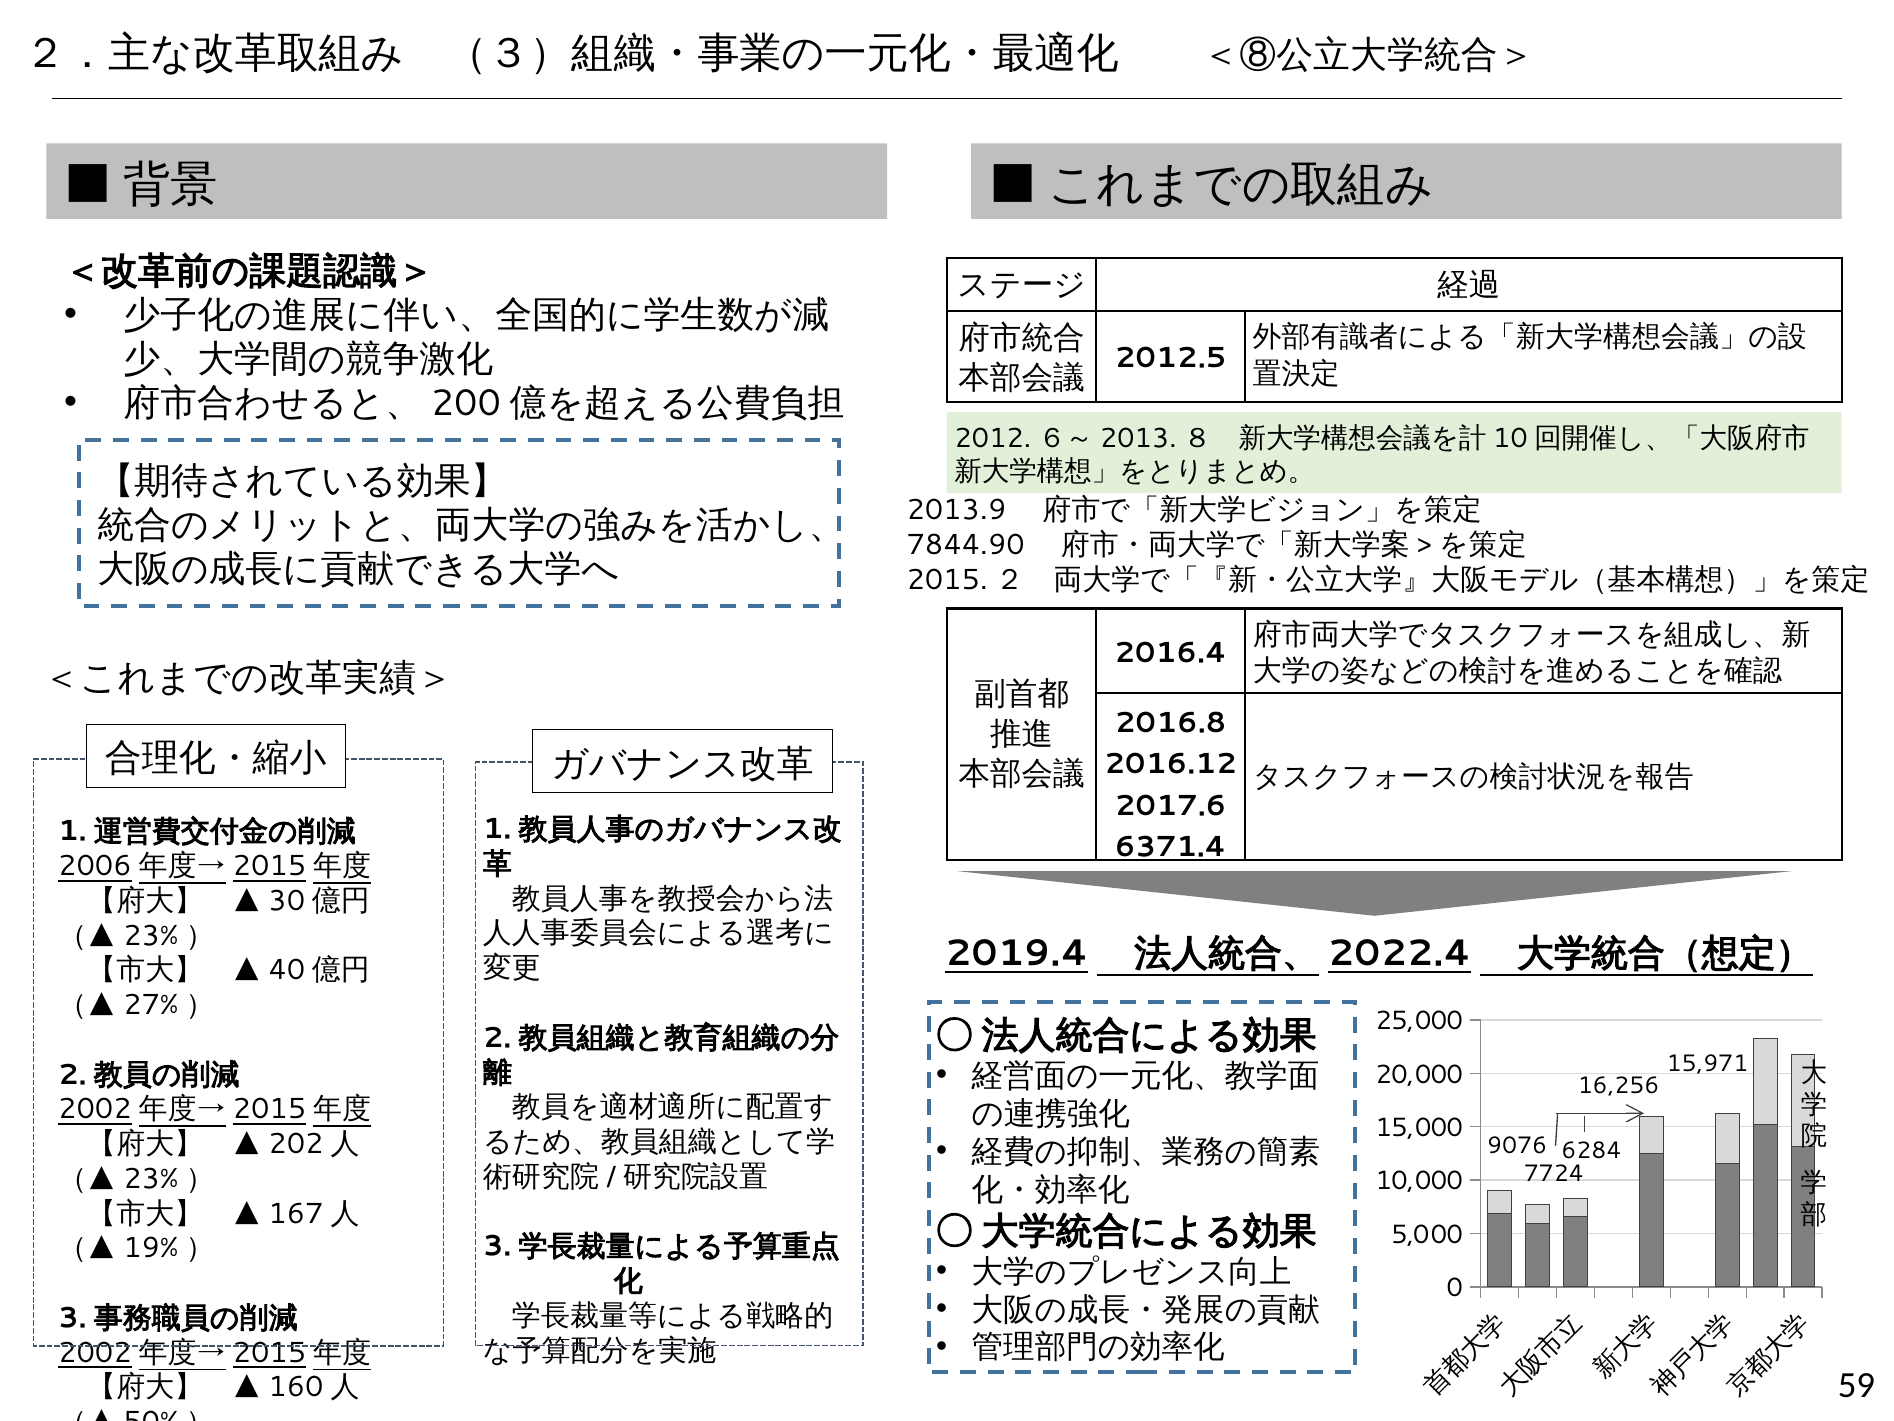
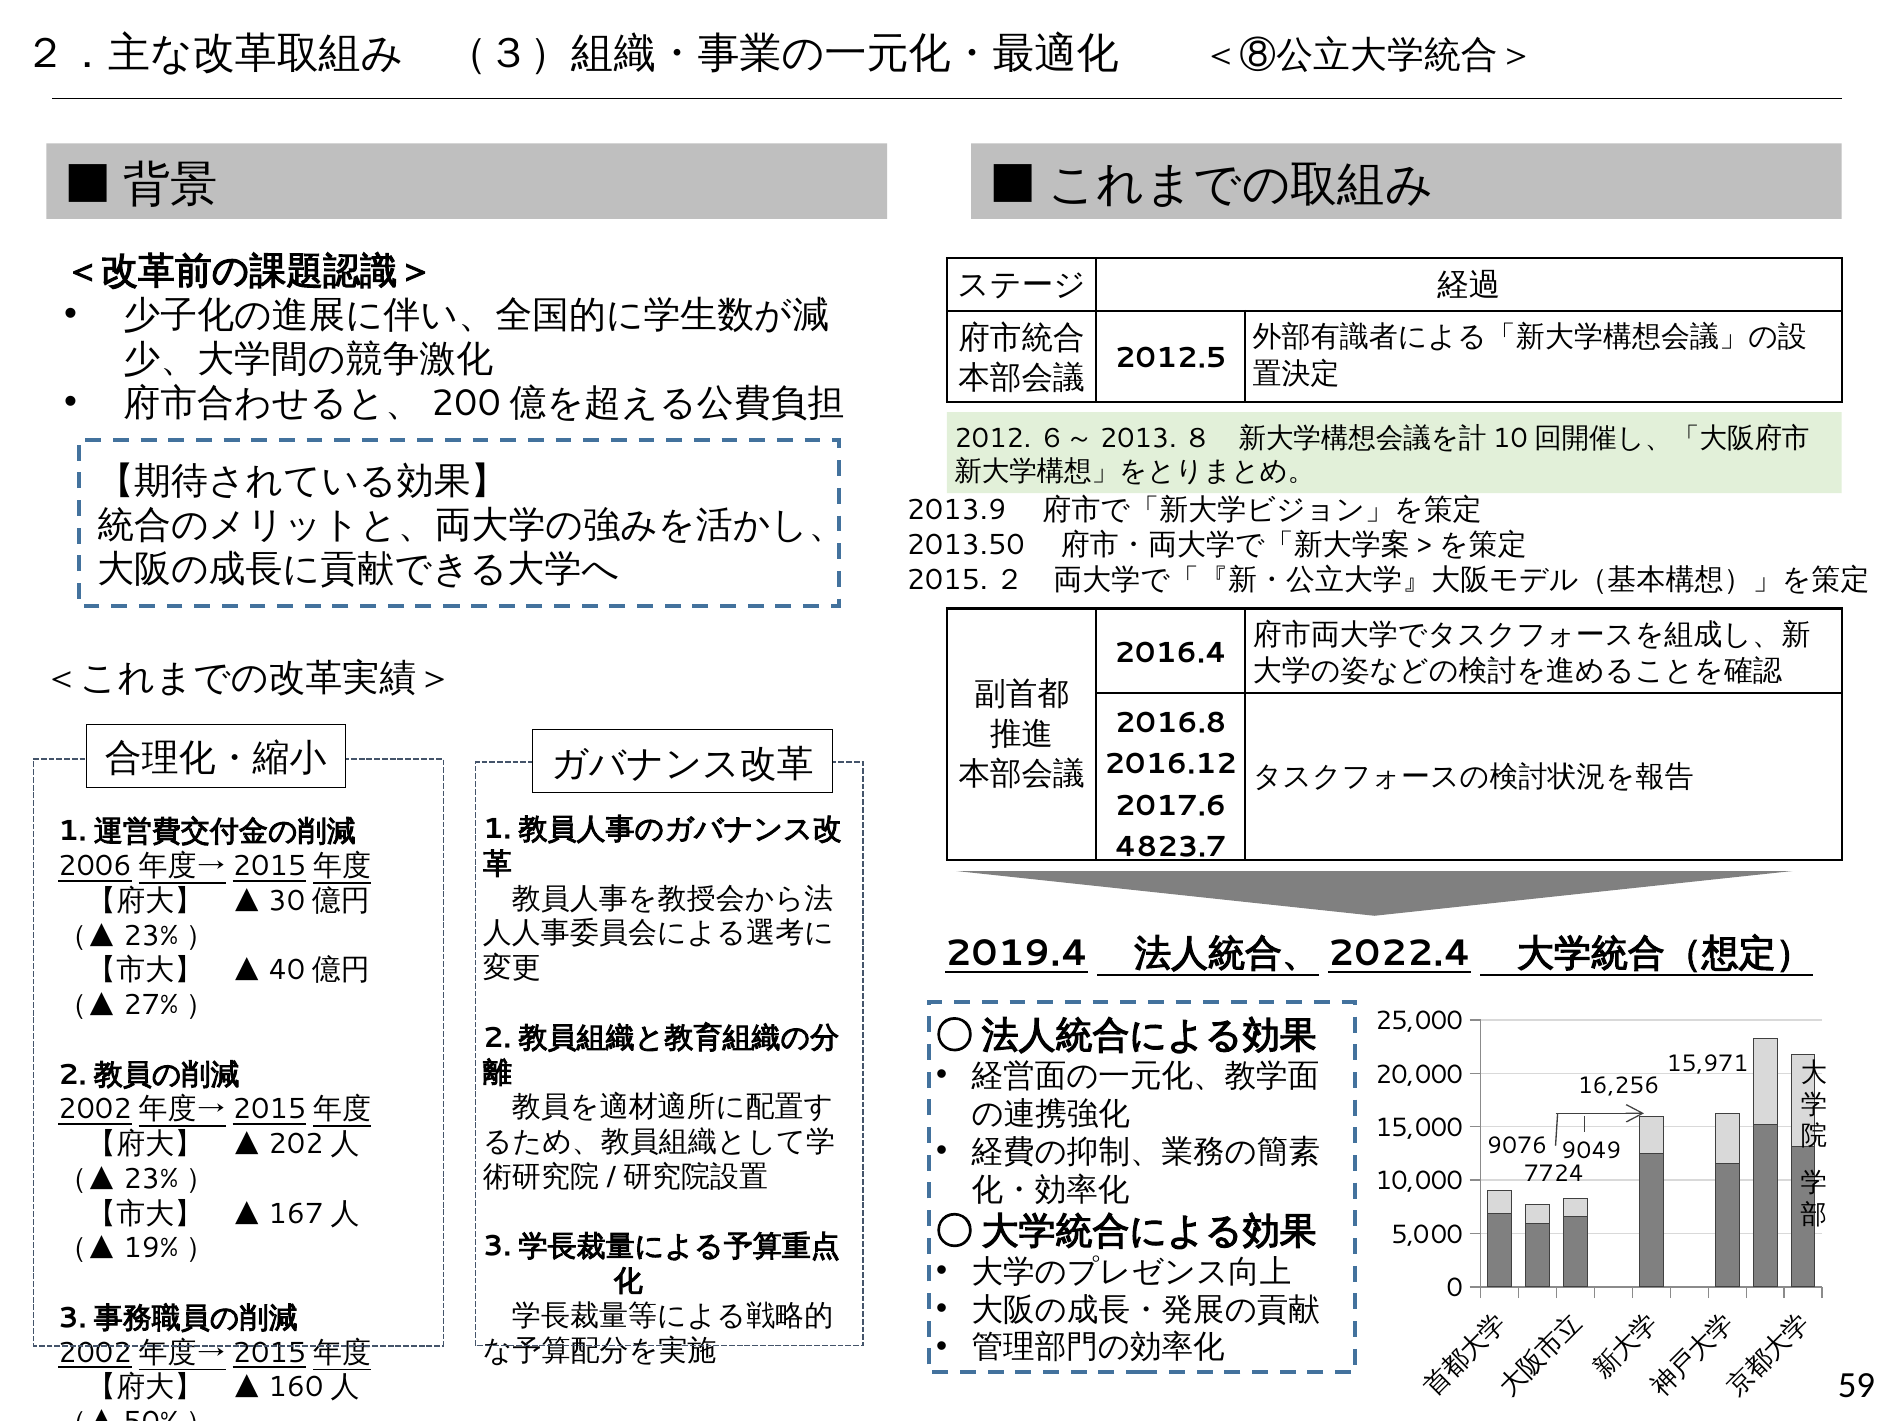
7844.90: 7844.90 -> 2013.50 (966, 545)
6371.4: 6371.4 -> 4823.7 (1171, 847)
6284: 6284 -> 9049 (1591, 1150)
